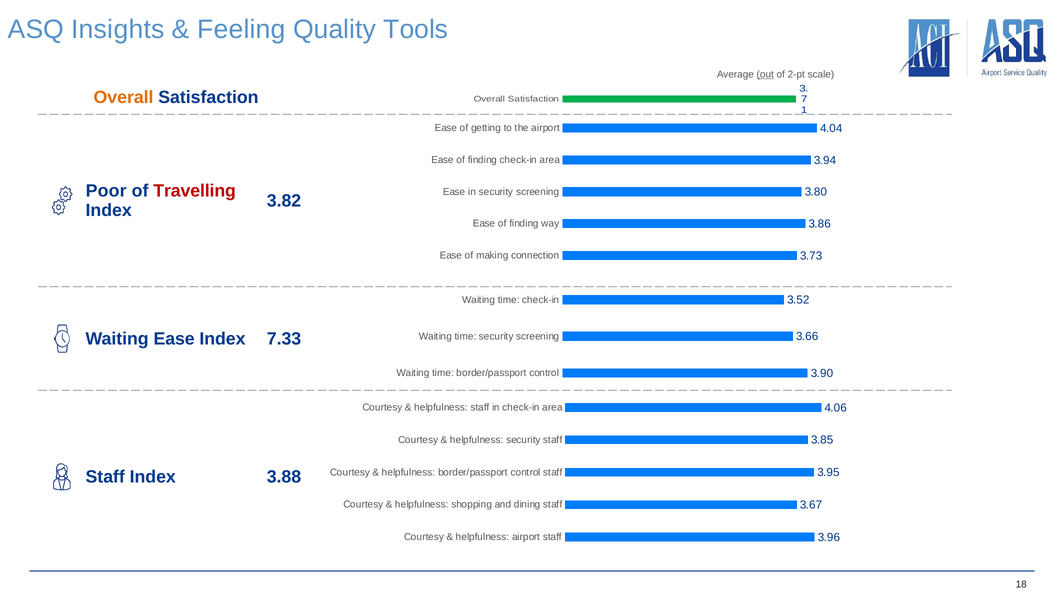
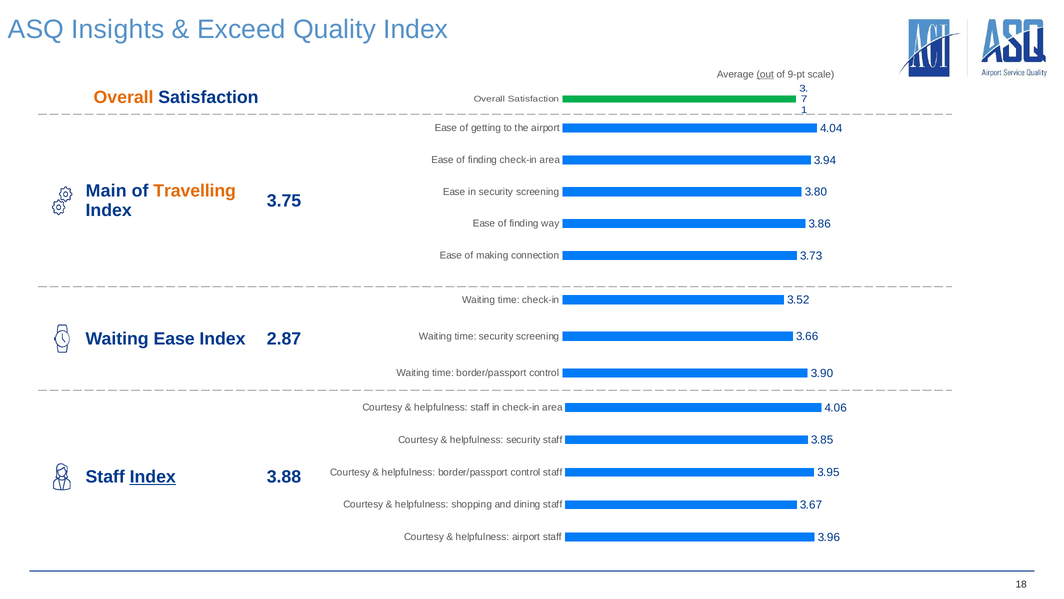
Feeling: Feeling -> Exceed (241, 29)
Quality Tools: Tools -> Index (416, 29)
2-pt: 2-pt -> 9-pt (796, 74)
Poor: Poor -> Main (106, 191)
Travelling colour: red -> orange (195, 191)
3.82: 3.82 -> 3.75 (284, 201)
7.33: 7.33 -> 2.87 (284, 339)
Index underline: none -> present (153, 477)
